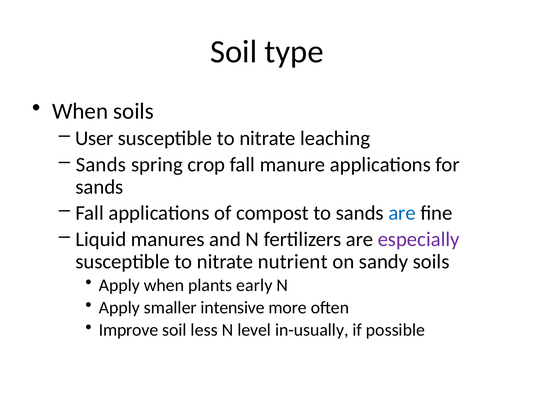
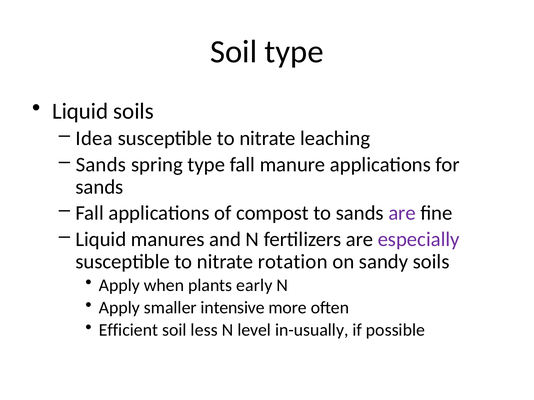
When: When -> Liquid (80, 112)
User: User -> Idea (94, 139)
spring crop: crop -> type (206, 165)
are colour: blue -> purple (402, 213)
nutrient: nutrient -> rotation (293, 262)
Improve: Improve -> Efficient (128, 330)
